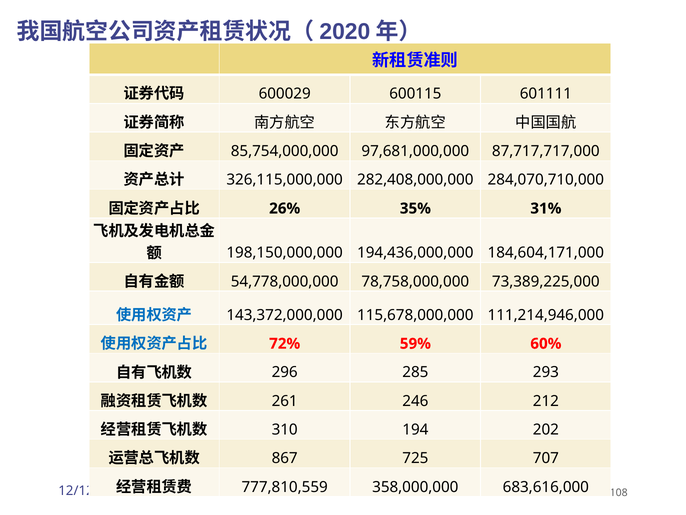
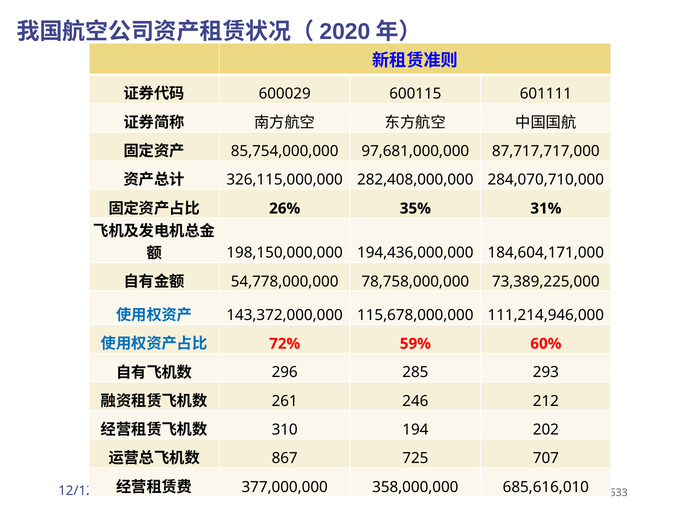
777,810,559: 777,810,559 -> 377,000,000 (285, 487)
683,616,000: 683,616,000 -> 685,616,010 (546, 487)
108: 108 -> 533 (619, 492)
